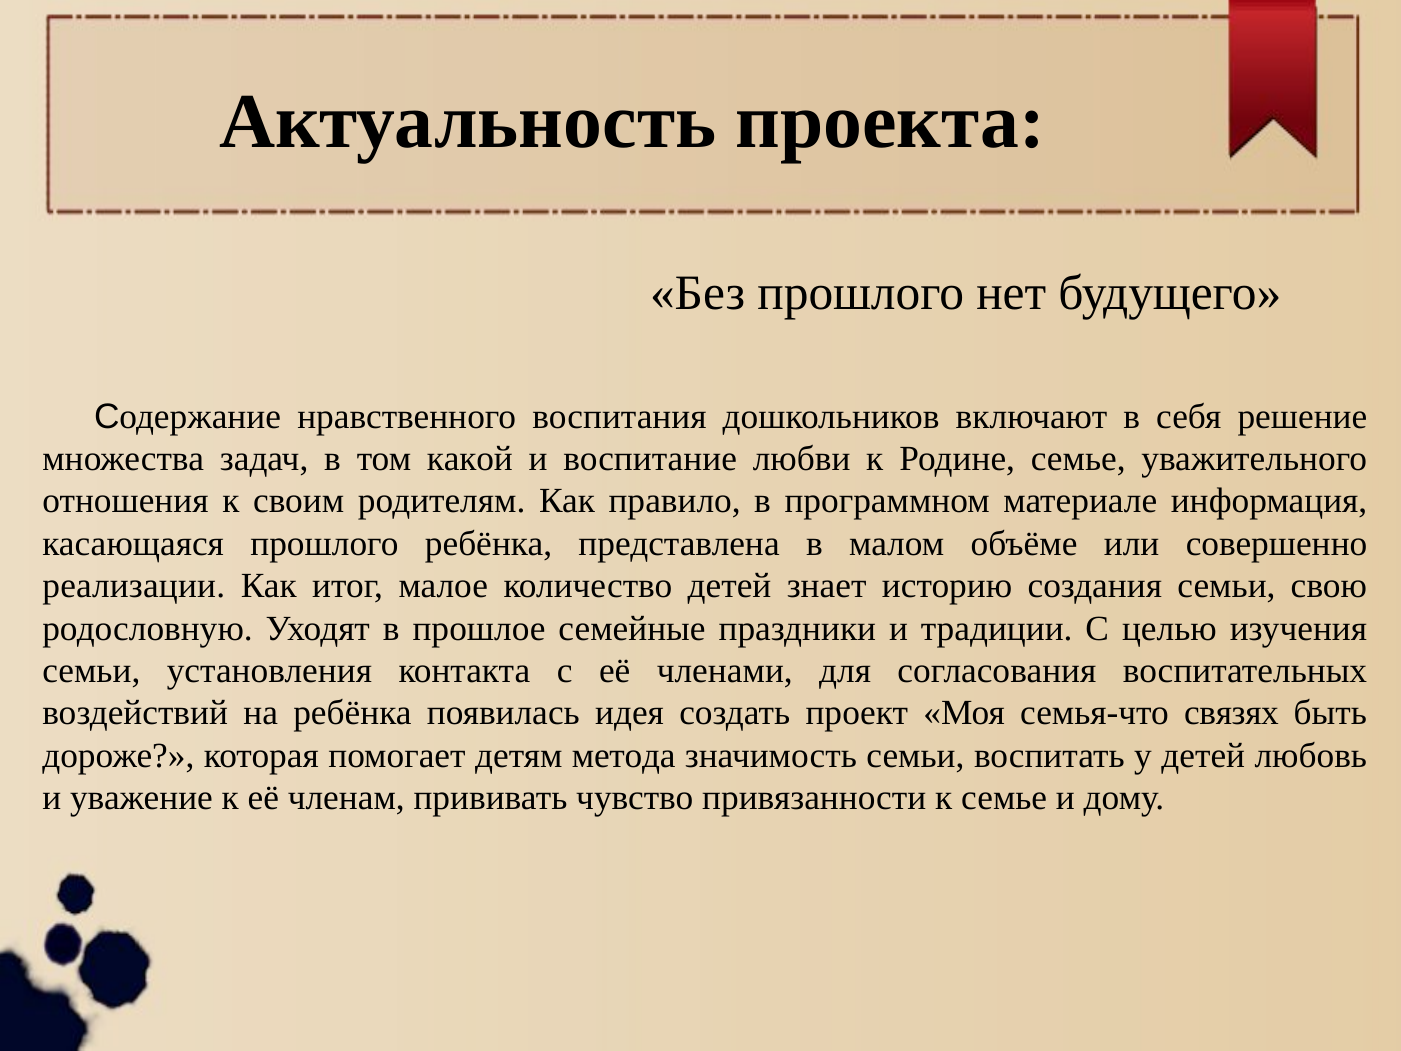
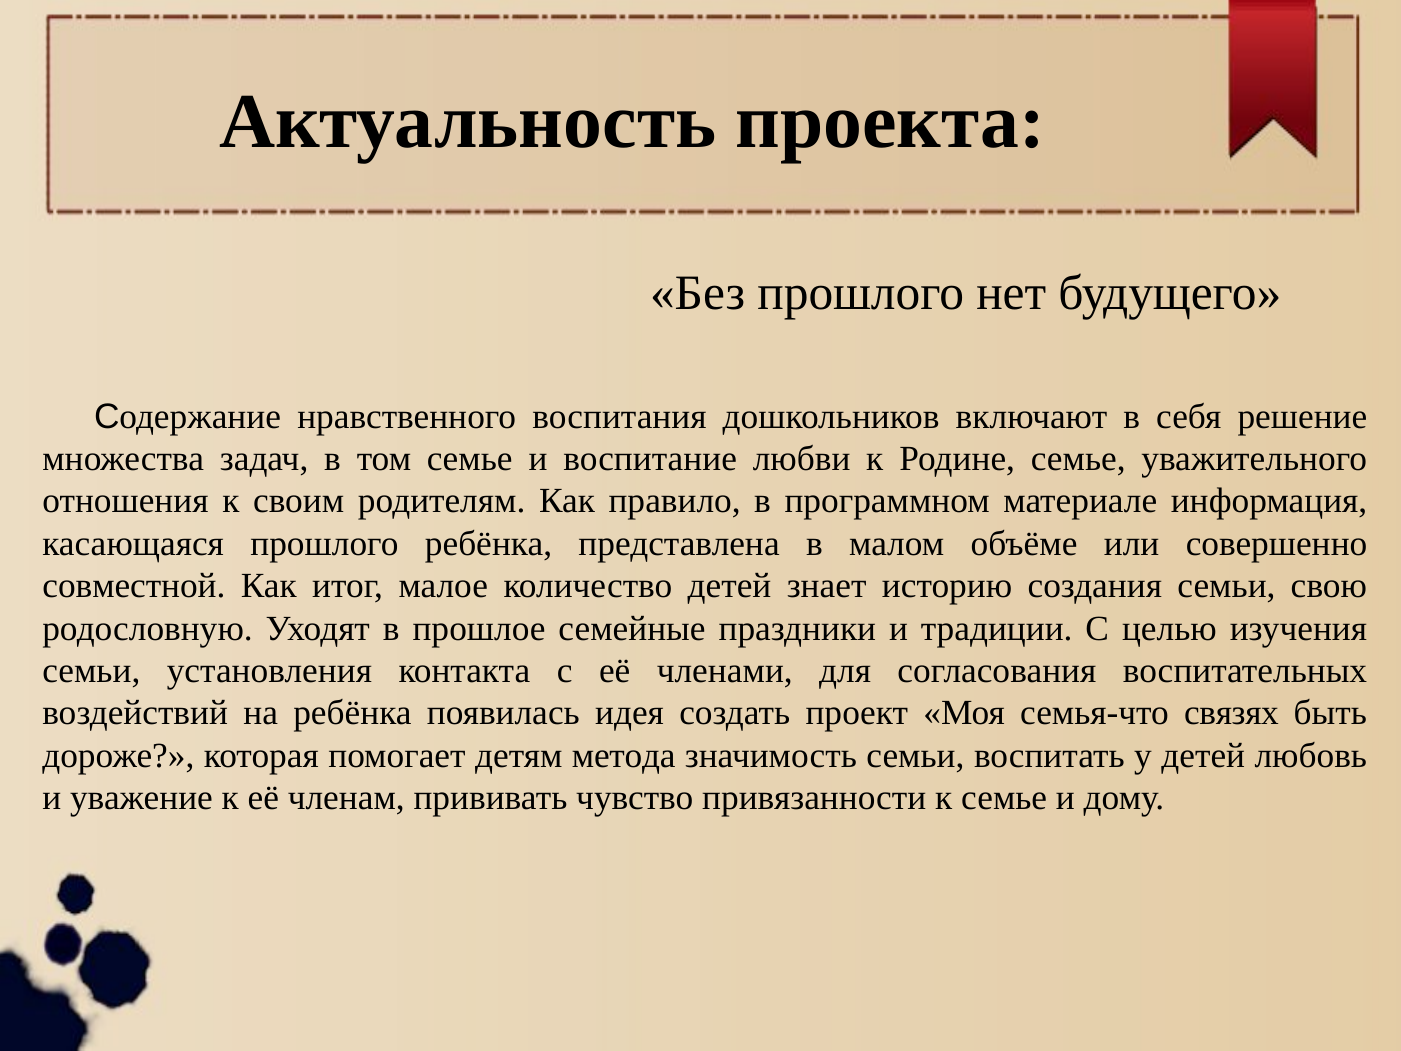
том какой: какой -> семье (470, 459)
реализации: реализации -> совместной (134, 586)
